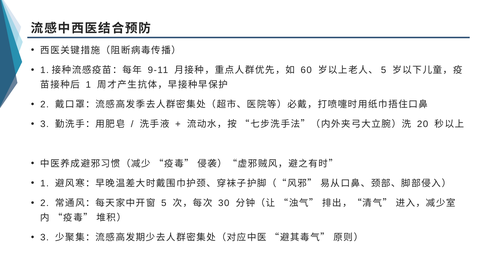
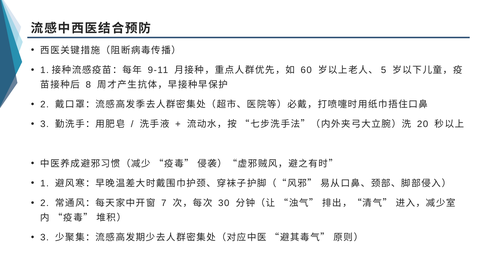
1: 1 -> 8 (88, 85)
5: 5 -> 7 (164, 203)
